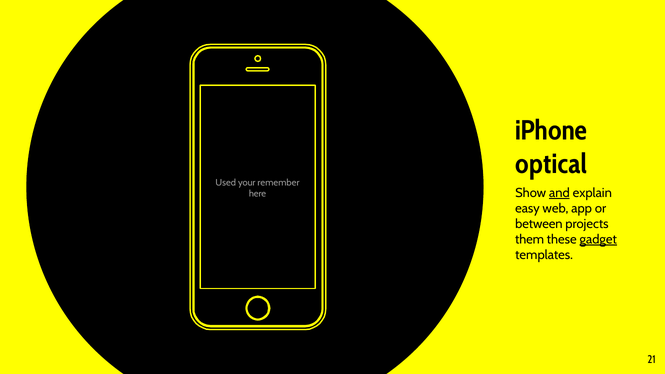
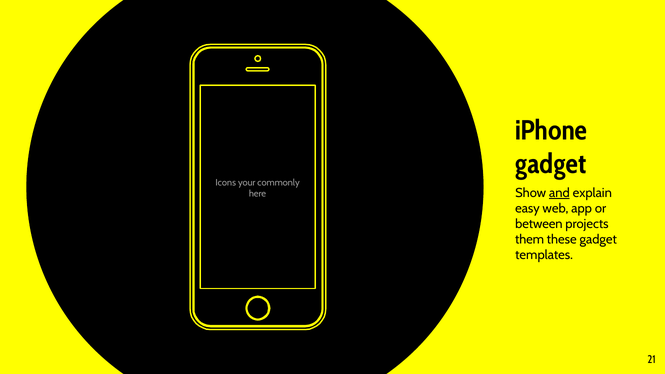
optical: optical -> gadget (551, 164)
Used: Used -> Icons (226, 183)
remember: remember -> commonly (279, 183)
gadget underline: present -> none (598, 239)
